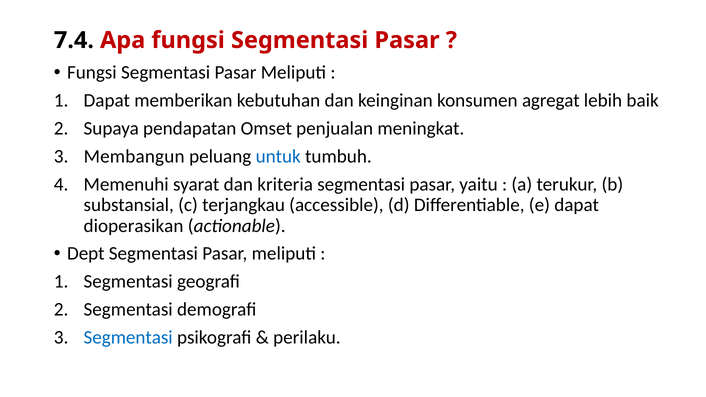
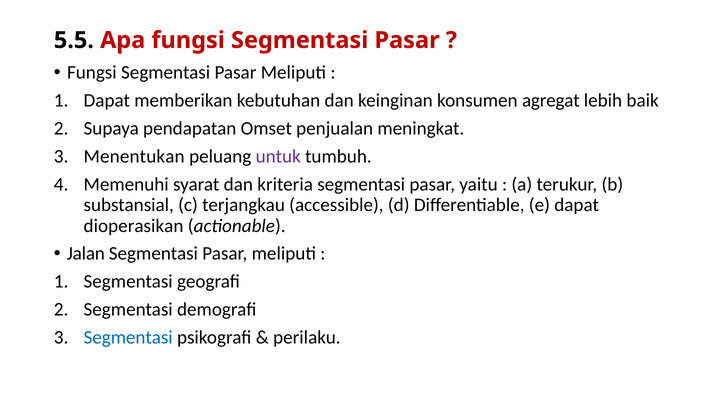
7.4: 7.4 -> 5.5 (74, 40)
Membangun: Membangun -> Menentukan (134, 157)
untuk colour: blue -> purple (278, 157)
Dept: Dept -> Jalan (86, 254)
